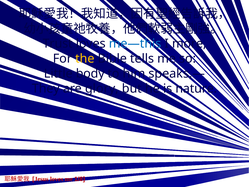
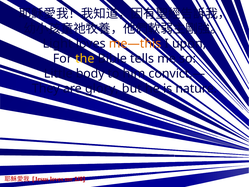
Trust: Trust -> Light (58, 44)
me—this colour: blue -> orange (135, 44)
more: more -> upon (189, 44)
speaks,—: speaks,— -> convict,— (177, 73)
